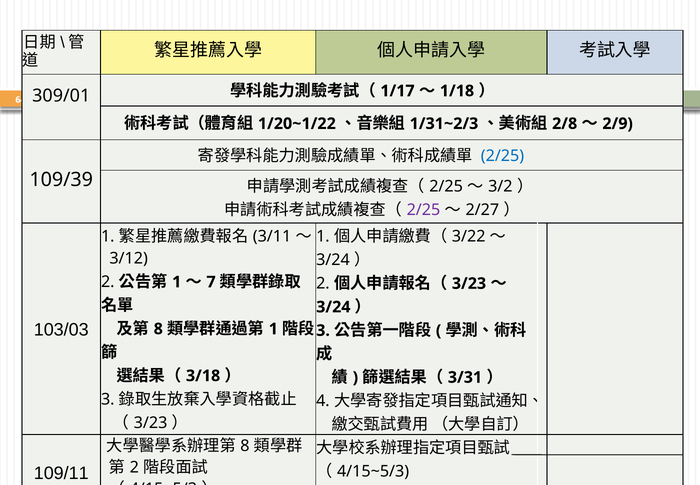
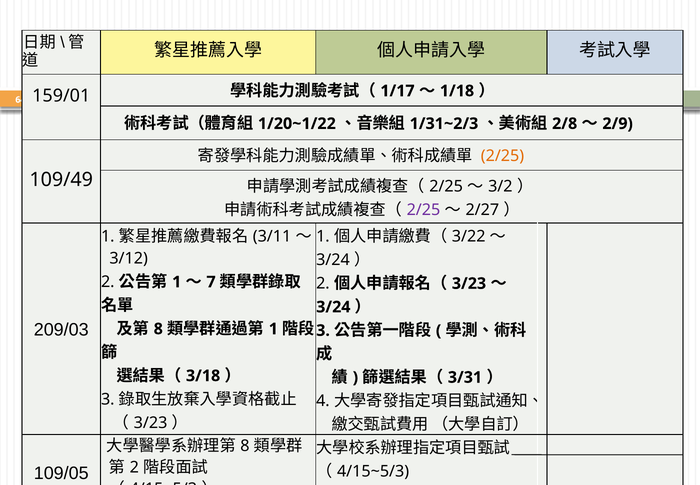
309/01: 309/01 -> 159/01 (61, 96)
2/25 colour: blue -> orange (502, 156)
109/39: 109/39 -> 109/49 (61, 180)
103/03: 103/03 -> 209/03 (61, 330)
109/11: 109/11 -> 109/05 (61, 473)
